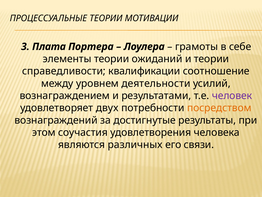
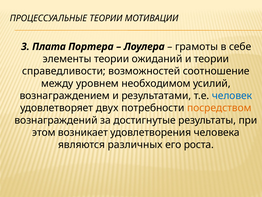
квалификации: квалификации -> возможностей (144, 71)
деятельности: деятельности -> необходимом (156, 83)
человек colour: purple -> blue (232, 95)
соучастия: соучастия -> возникает (83, 132)
связи: связи -> роста (199, 144)
